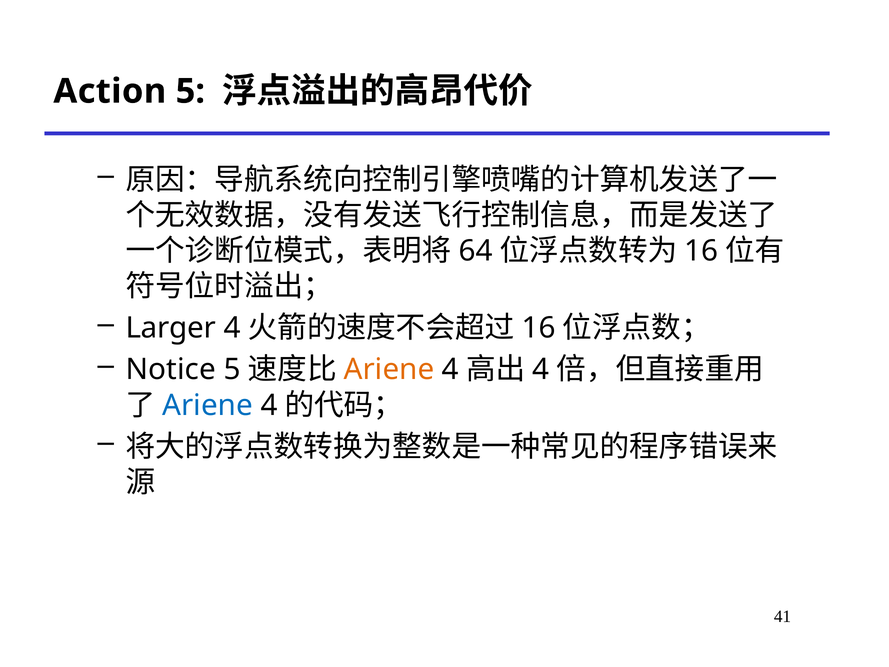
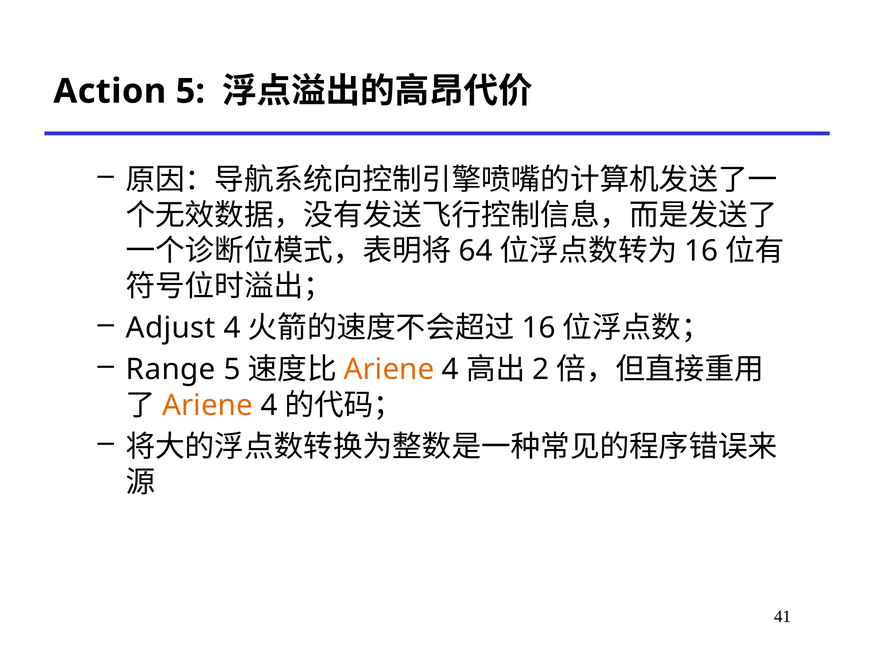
Larger: Larger -> Adjust (171, 328)
Notice: Notice -> Range (171, 370)
4: 4 -> 2 (541, 370)
Ariene colour: blue -> orange (208, 405)
